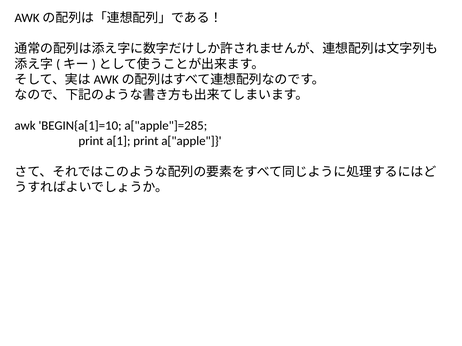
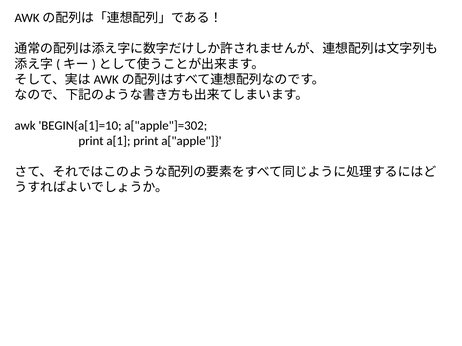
a["apple"]=285: a["apple"]=285 -> a["apple"]=302 (166, 126)
